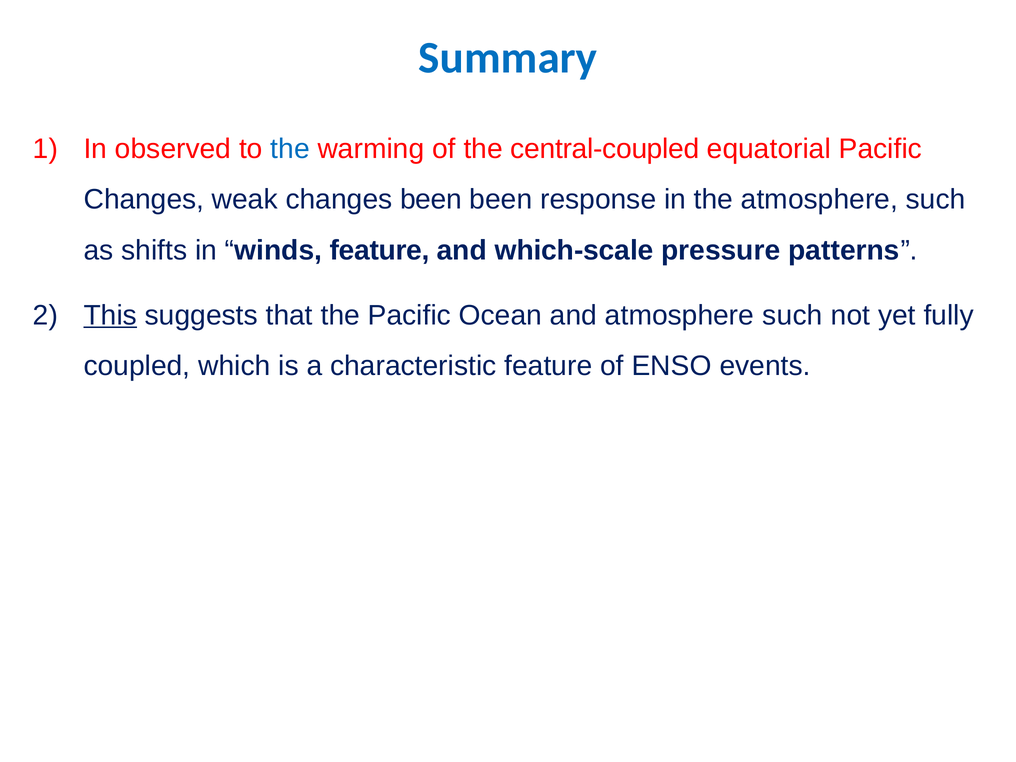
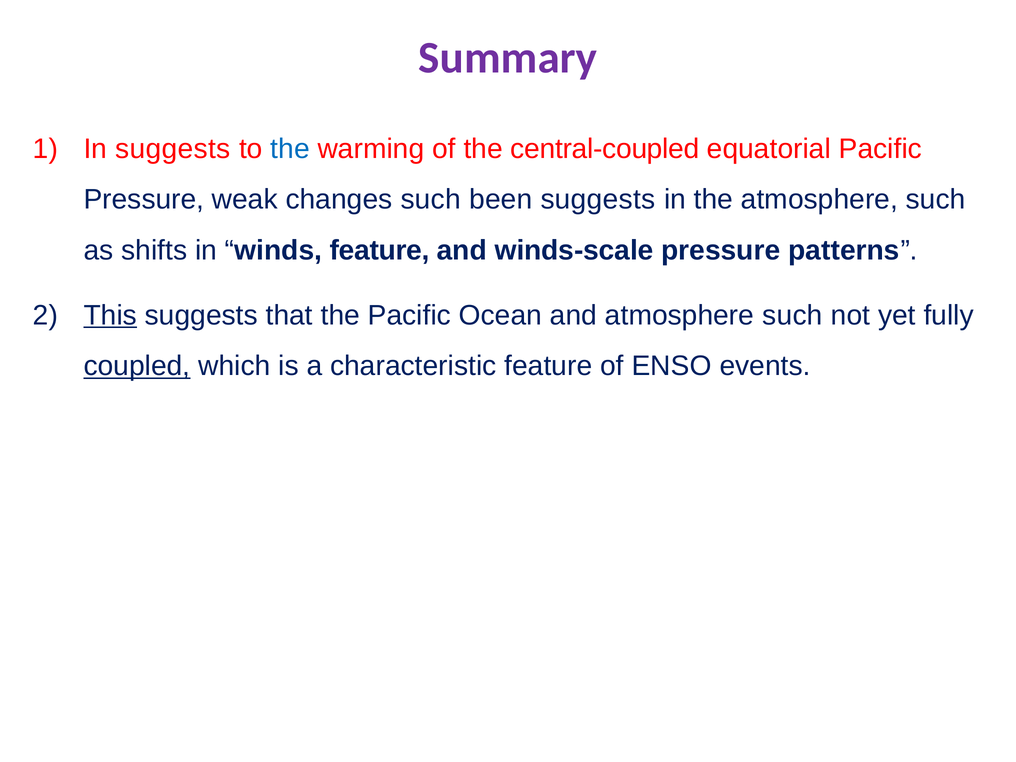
Summary colour: blue -> purple (508, 58)
In observed: observed -> suggests (173, 149)
Changes: Changes -> Pressure (144, 200)
changes been: been -> such (431, 200)
been response: response -> suggests (598, 200)
which-scale: which-scale -> winds-scale (574, 250)
coupled underline: none -> present (137, 366)
